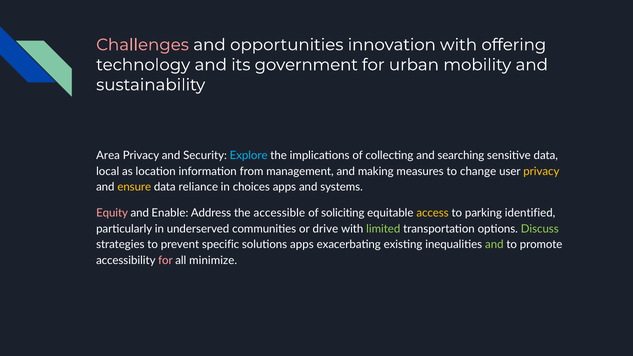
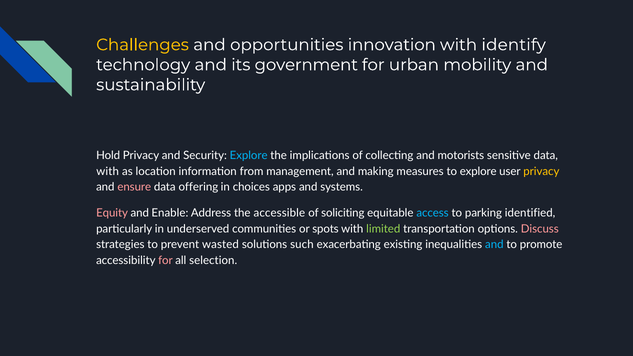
Challenges colour: pink -> yellow (143, 45)
offering: offering -> identify (514, 45)
Area: Area -> Hold (108, 156)
searching: searching -> motorists (461, 156)
local: local -> with (108, 171)
to change: change -> explore (478, 171)
ensure colour: yellow -> pink (134, 187)
reliance: reliance -> offering (198, 187)
access colour: yellow -> light blue (433, 213)
drive: drive -> spots (325, 229)
Discuss colour: light green -> pink (540, 229)
specific: specific -> wasted (220, 245)
solutions apps: apps -> such (302, 245)
and colour: light green -> light blue (494, 245)
minimize: minimize -> selection (213, 260)
